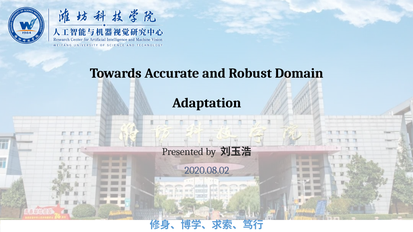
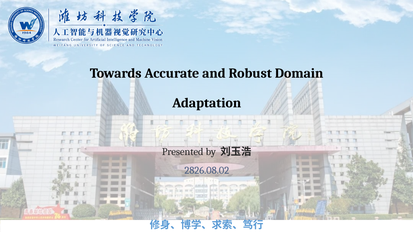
2020.08.02: 2020.08.02 -> 2826.08.02 (207, 171)
